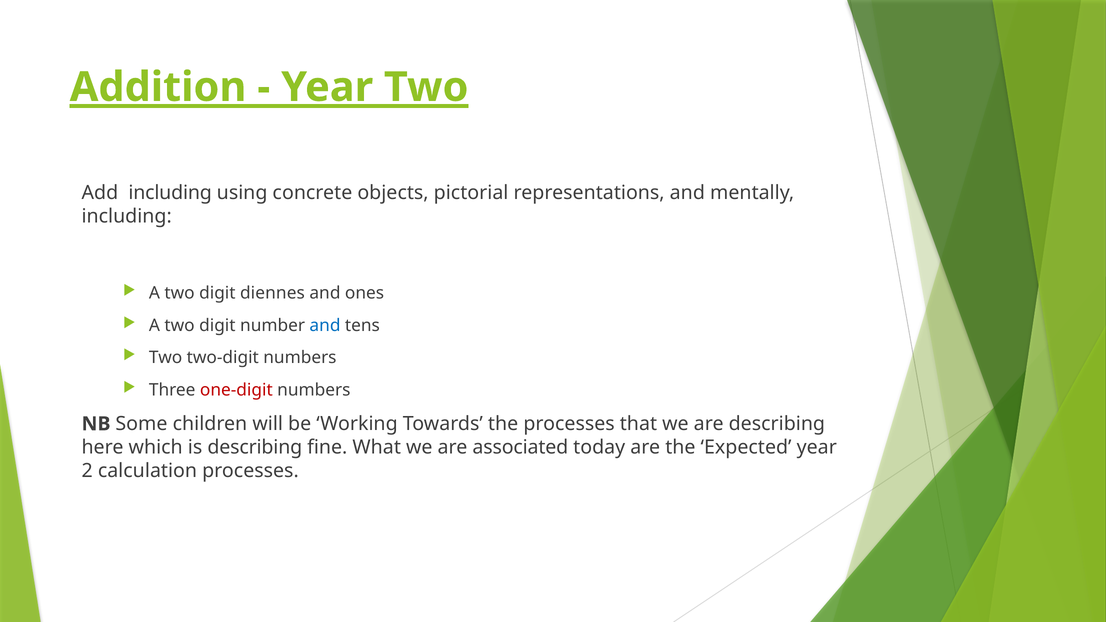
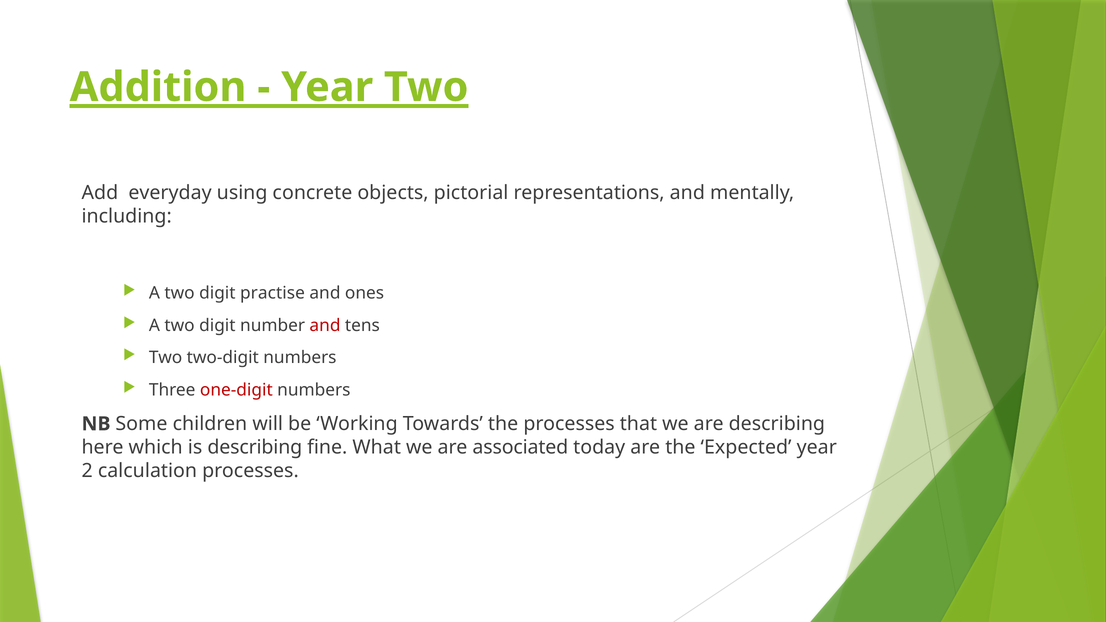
Add including: including -> everyday (170, 193)
diennes: diennes -> practise (272, 293)
and colour: blue -> red (325, 326)
